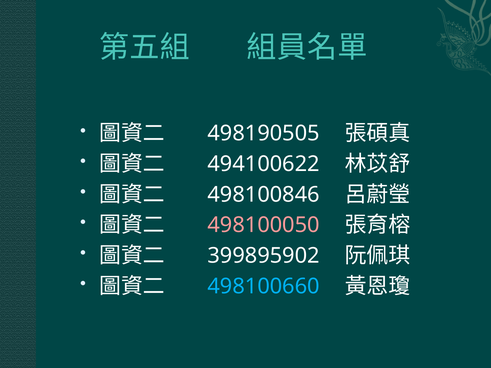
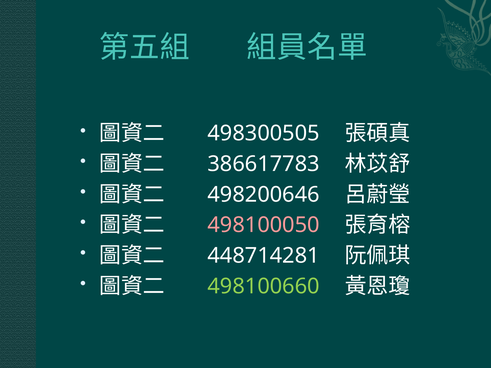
498190505: 498190505 -> 498300505 (264, 134)
494100622: 494100622 -> 386617783 (264, 164)
498100846: 498100846 -> 498200646 (264, 195)
399895902: 399895902 -> 448714281 (264, 256)
498100660 colour: light blue -> light green (264, 286)
